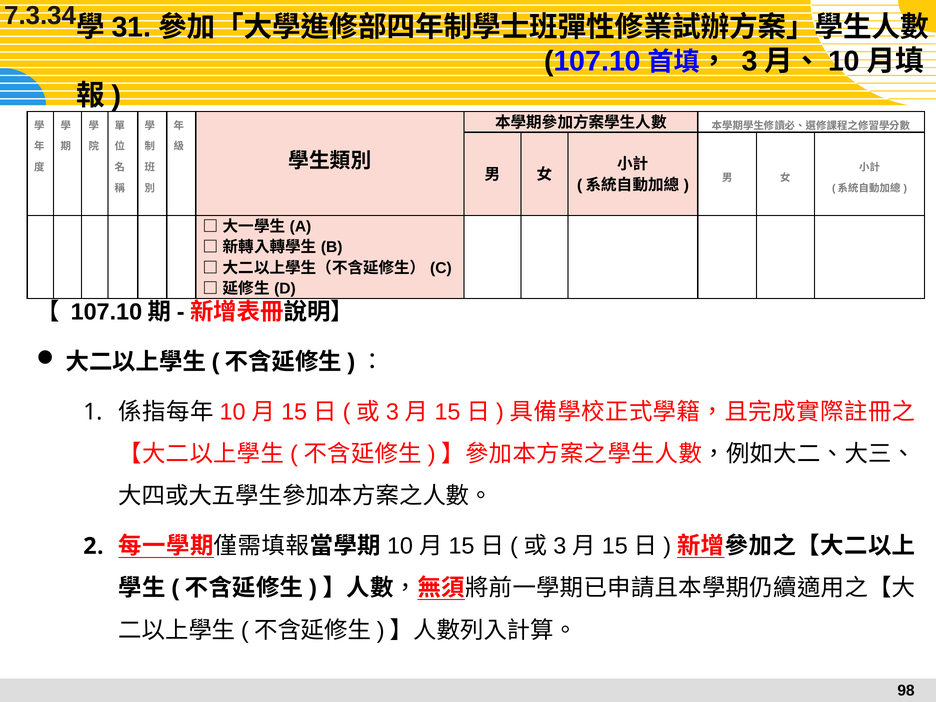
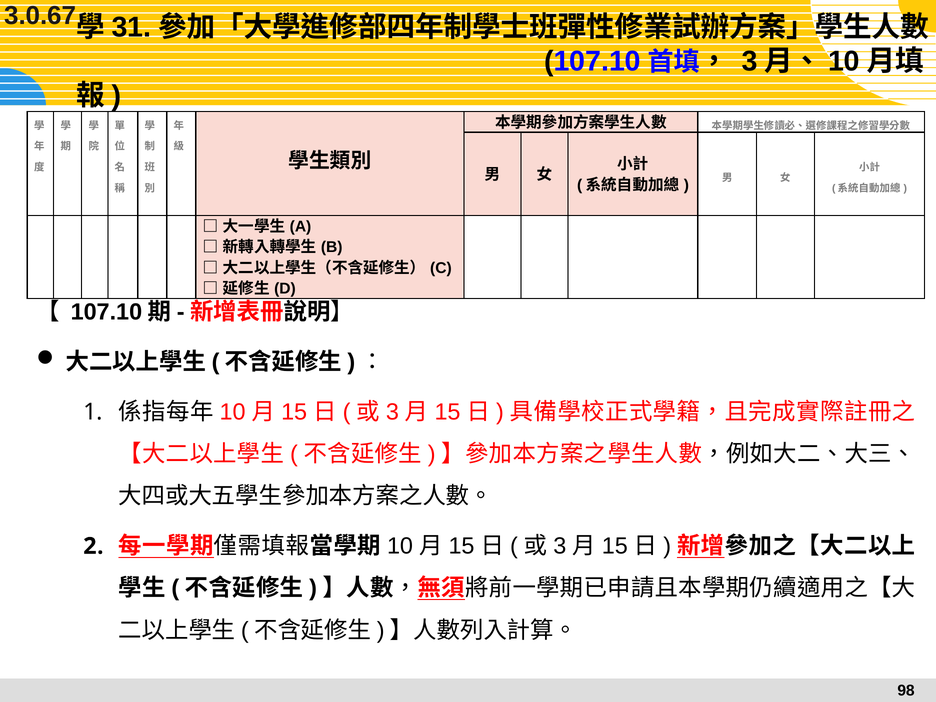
7.3.34: 7.3.34 -> 3.0.67 (40, 16)
